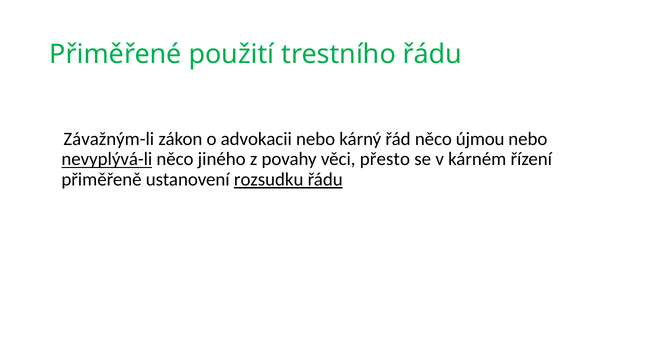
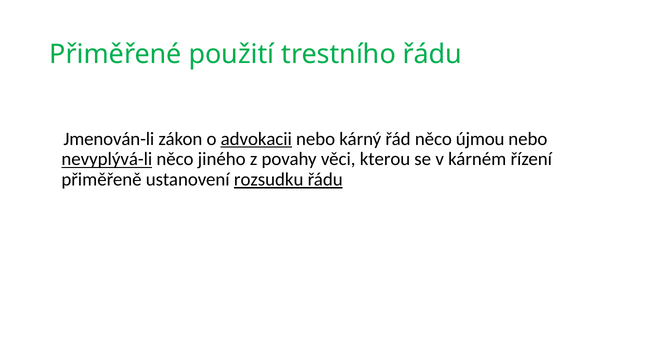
Závažným-li: Závažným-li -> Jmenován-li (109, 139)
advokacii underline: none -> present (256, 139)
přesto: přesto -> kterou (385, 159)
